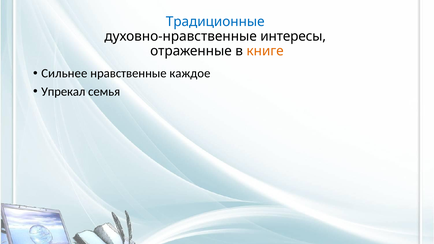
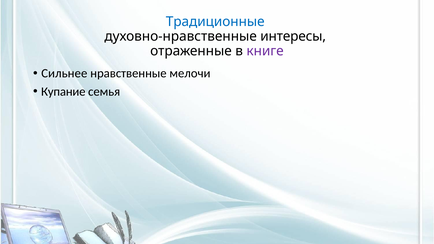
книге colour: orange -> purple (265, 51)
каждое: каждое -> мелочи (190, 73)
Упрекал: Упрекал -> Купание (63, 92)
